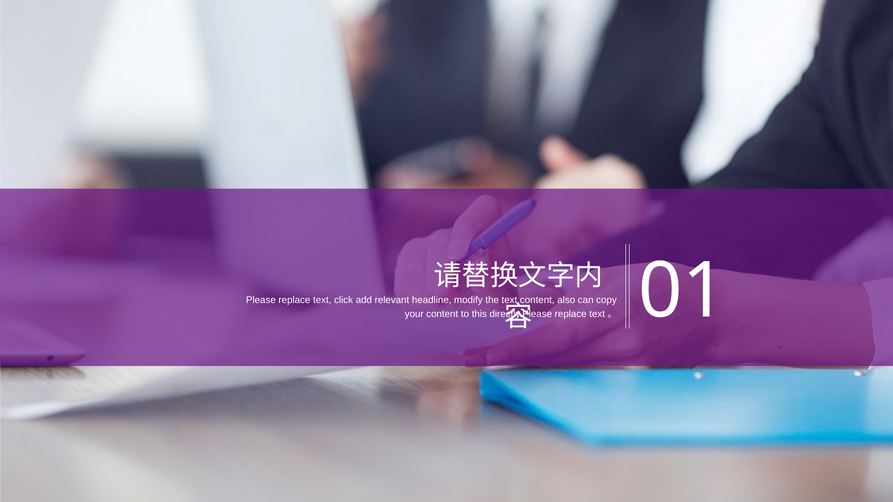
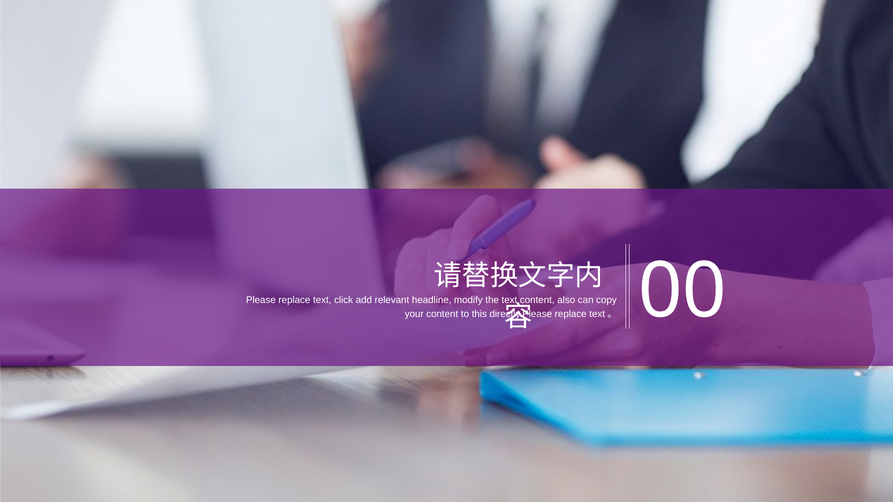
01: 01 -> 00 (682, 291)
